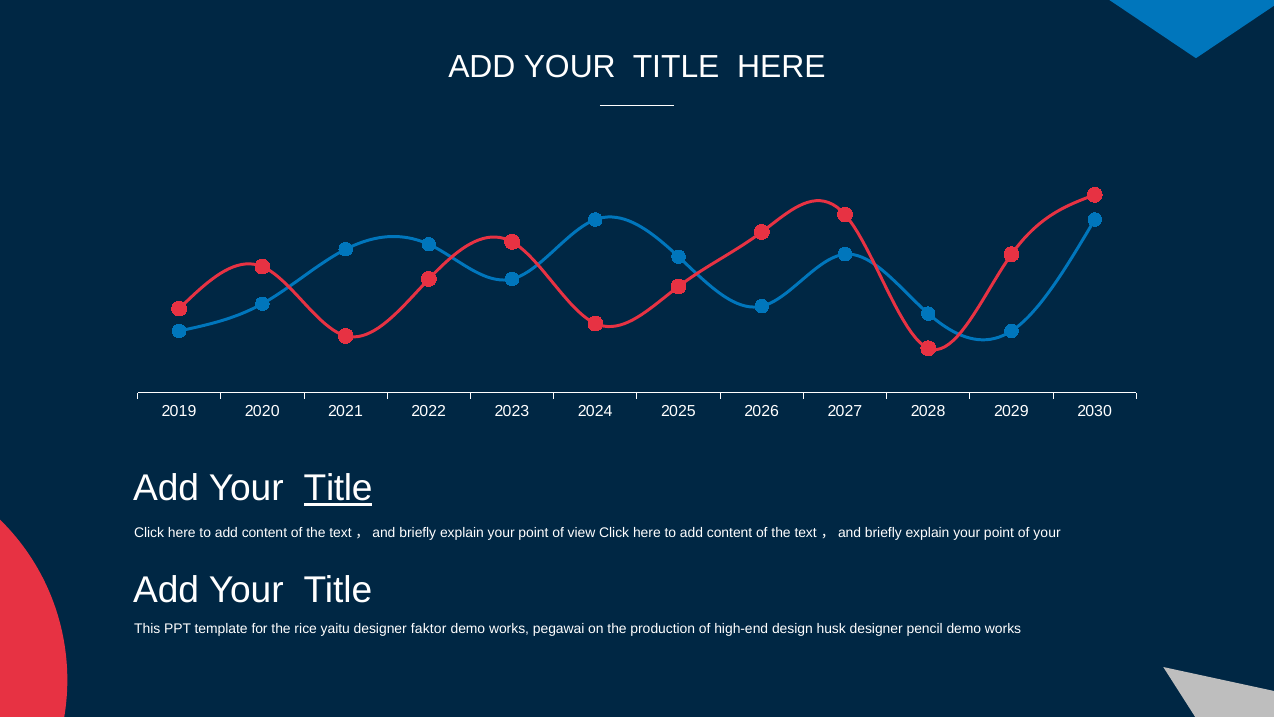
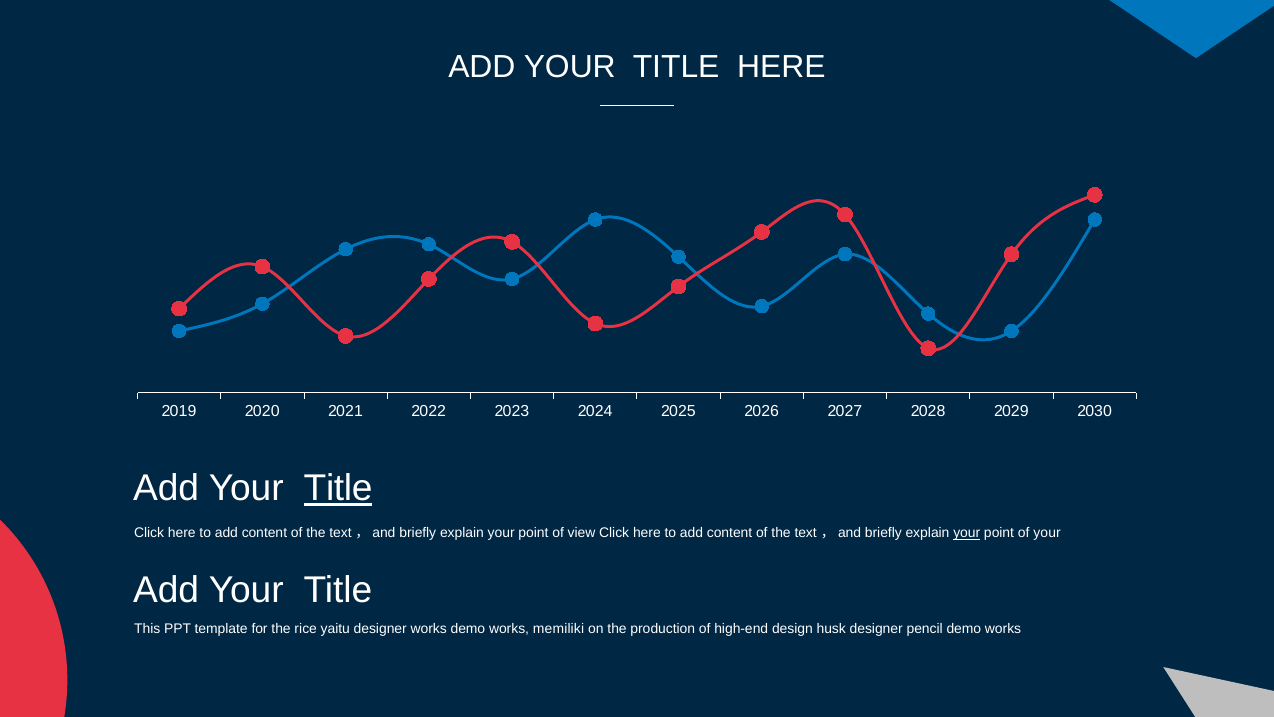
your underline: none -> present (967, 533)
designer faktor: faktor -> works (429, 629)
pegawai: pegawai -> memiliki (559, 629)
